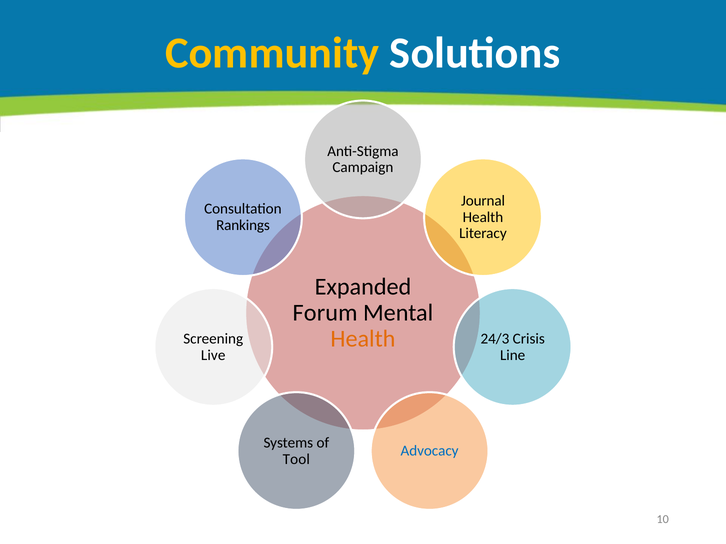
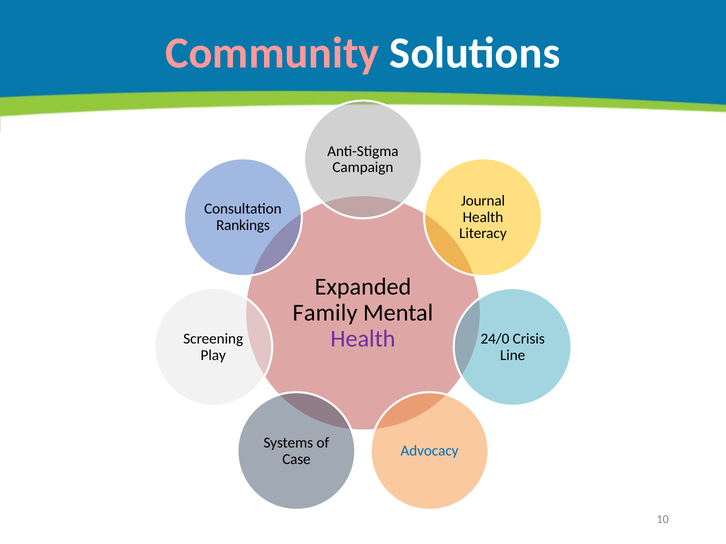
Community colour: yellow -> pink (272, 53)
Forum: Forum -> Family (325, 313)
Health colour: orange -> purple (363, 339)
24/3: 24/3 -> 24/0 (495, 339)
Live: Live -> Play (213, 355)
Tool: Tool -> Case (296, 460)
